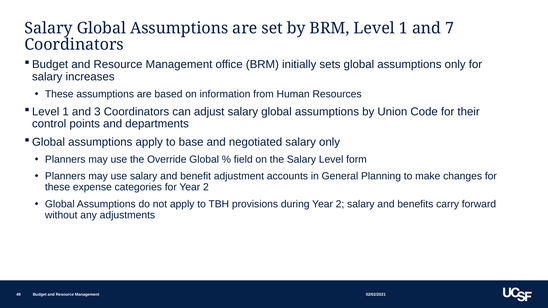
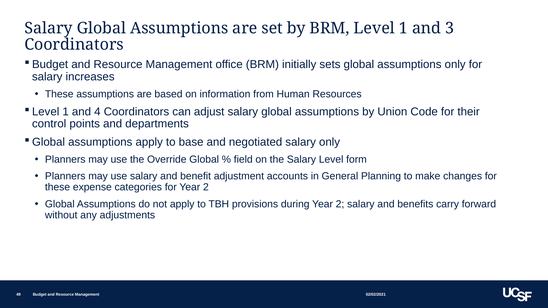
7: 7 -> 3 (450, 28)
3: 3 -> 4 (97, 112)
